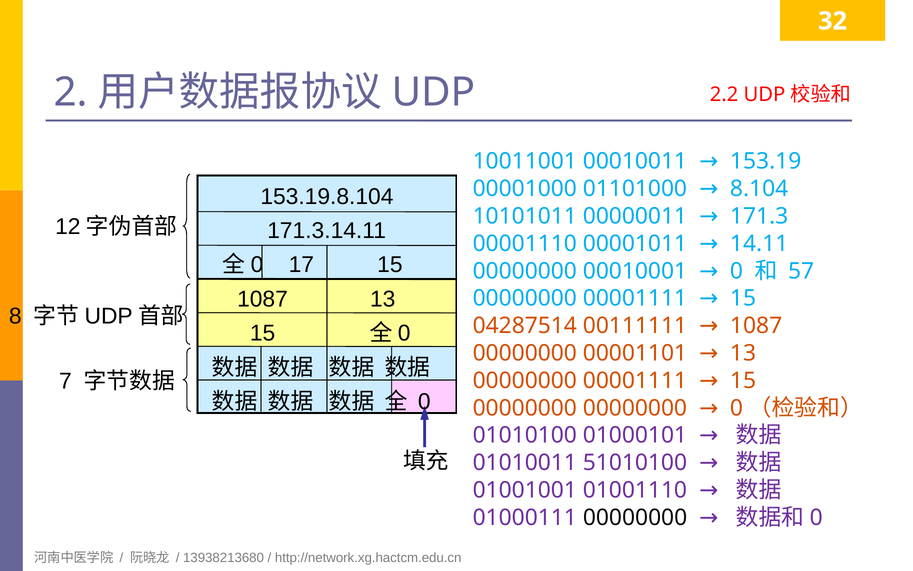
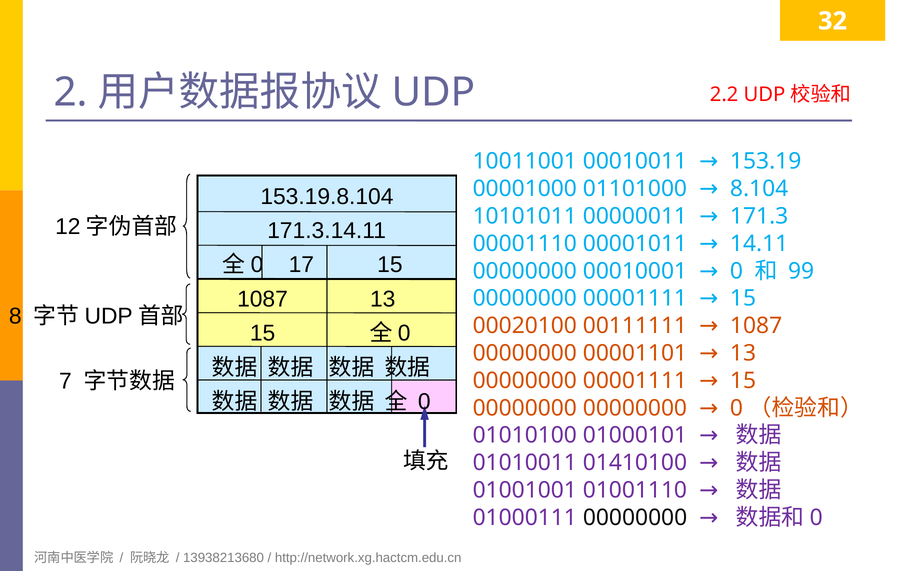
57: 57 -> 99 (801, 271)
04287514: 04287514 -> 00020100 (525, 326)
51010100: 51010100 -> 01410100 (635, 463)
